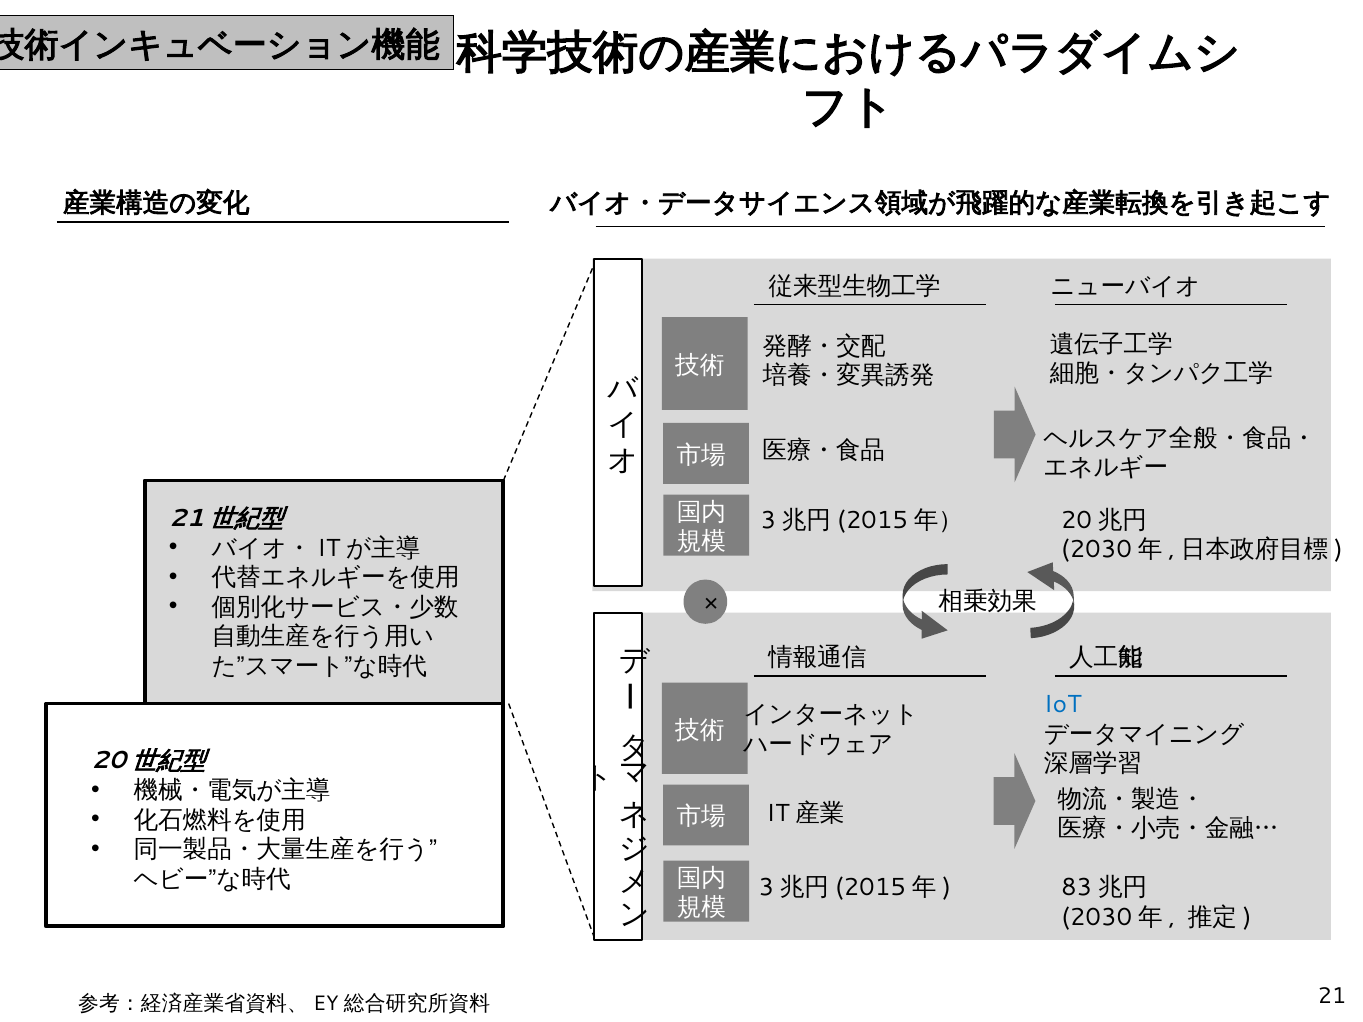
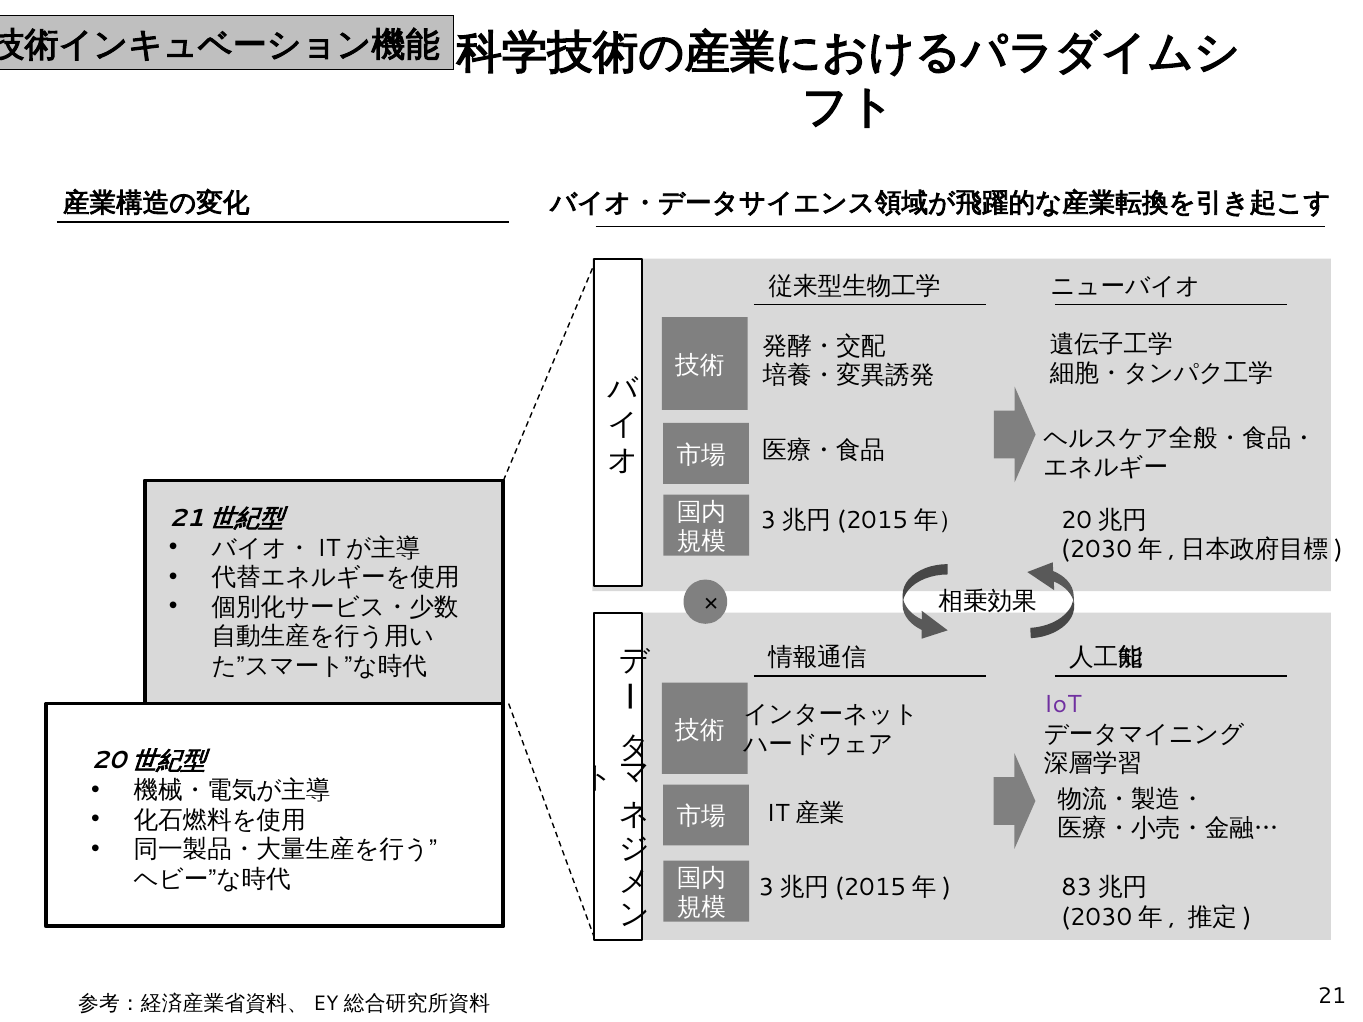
IoT colour: blue -> purple (1063, 705)
